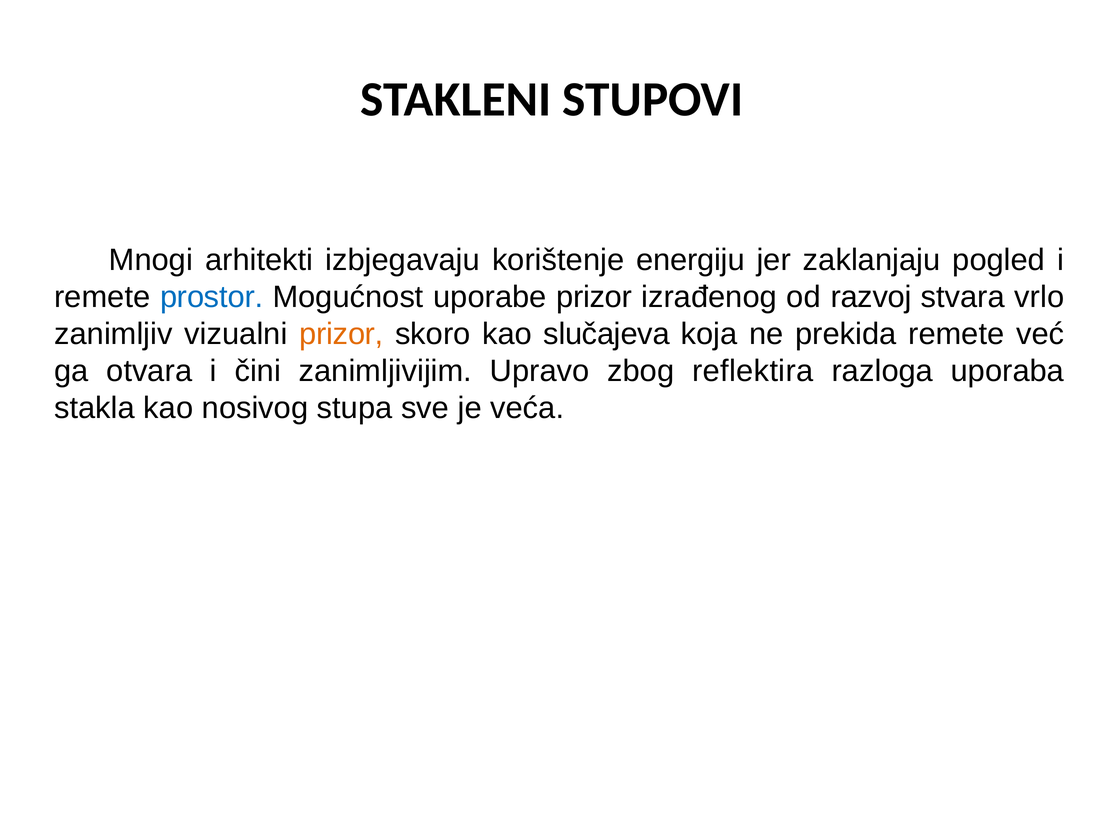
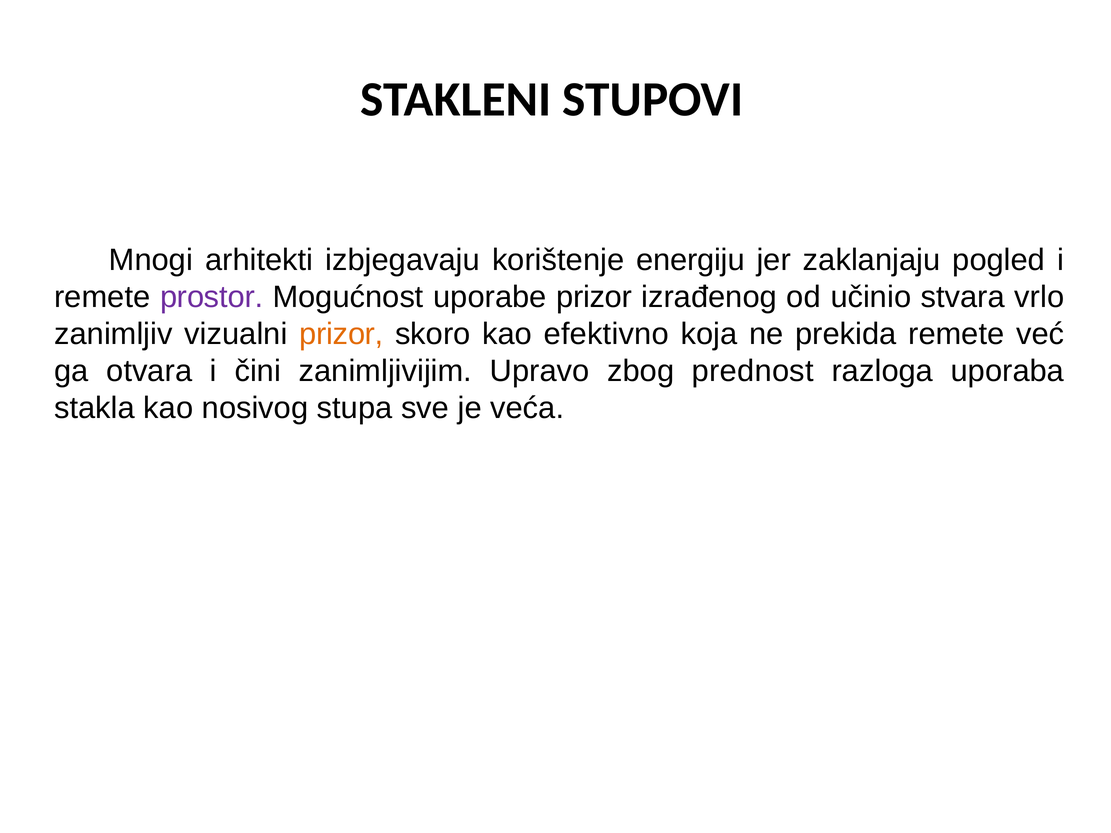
prostor colour: blue -> purple (212, 297)
razvoj: razvoj -> učinio (871, 297)
slučajeva: slučajeva -> efektivno (606, 334)
reflektira: reflektira -> prednost (753, 371)
